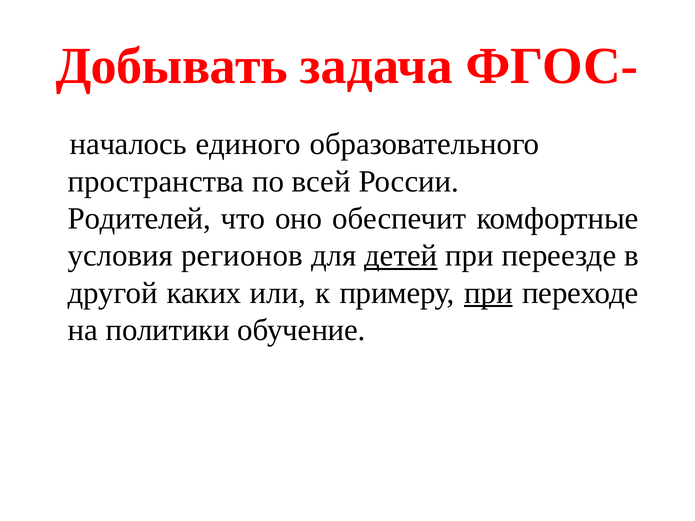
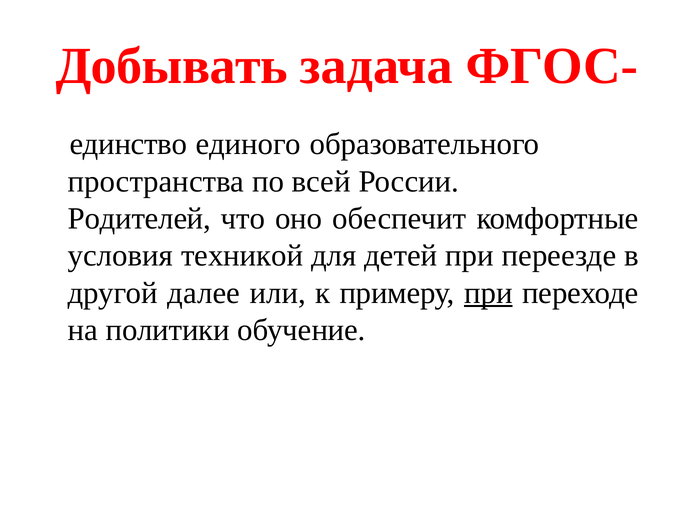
началось: началось -> единство (128, 144)
регионов: регионов -> техникой (242, 256)
детей underline: present -> none (401, 256)
каких: каких -> далее (204, 293)
